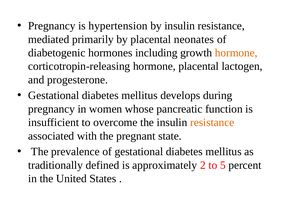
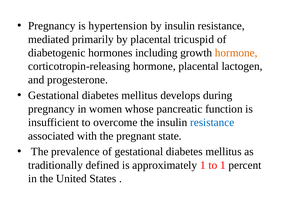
neonates: neonates -> tricuspid (194, 39)
resistance colour: orange -> blue (212, 122)
approximately 2: 2 -> 1 (203, 165)
to 5: 5 -> 1 (223, 165)
